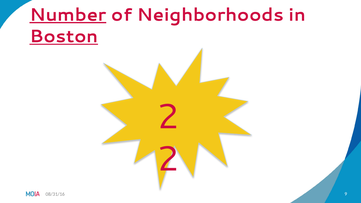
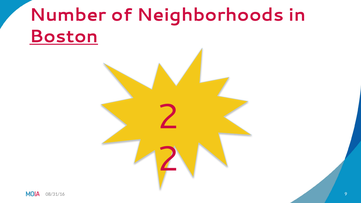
Number underline: present -> none (68, 15)
